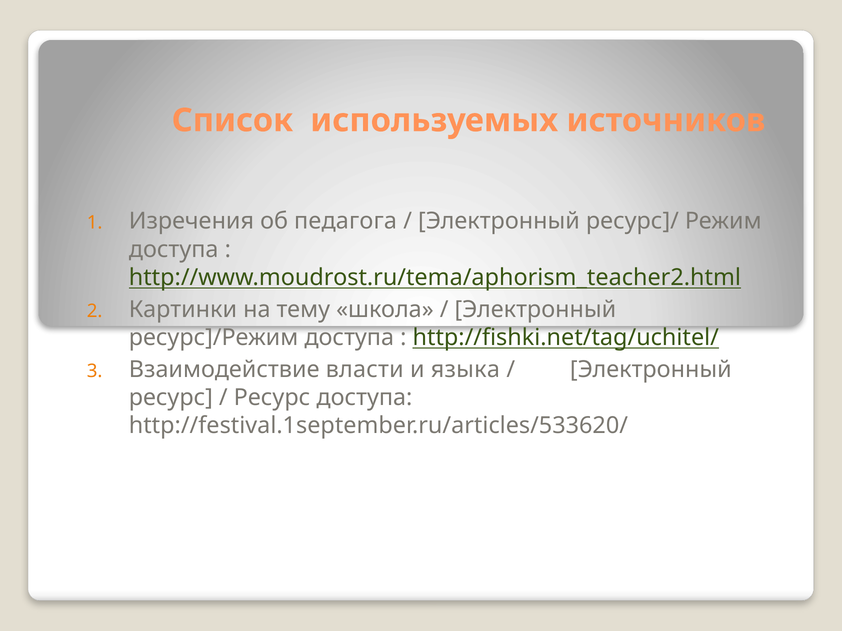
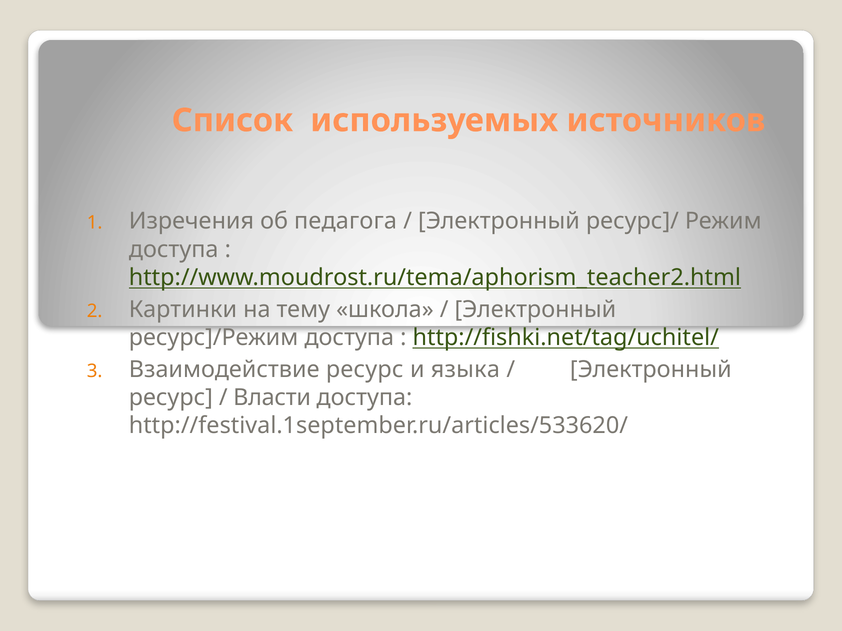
Взаимодействие власти: власти -> ресурс (365, 370)
Ресурс: Ресурс -> Власти (272, 398)
